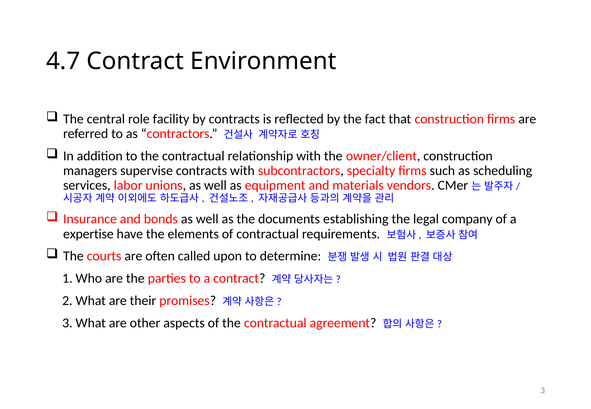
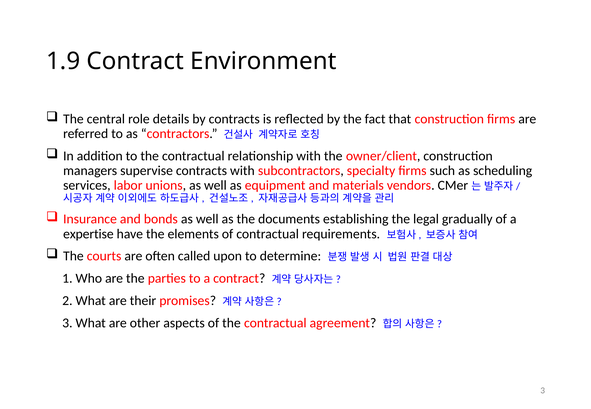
4.7: 4.7 -> 1.9 (63, 61)
facility: facility -> details (171, 119)
company: company -> gradually (467, 219)
